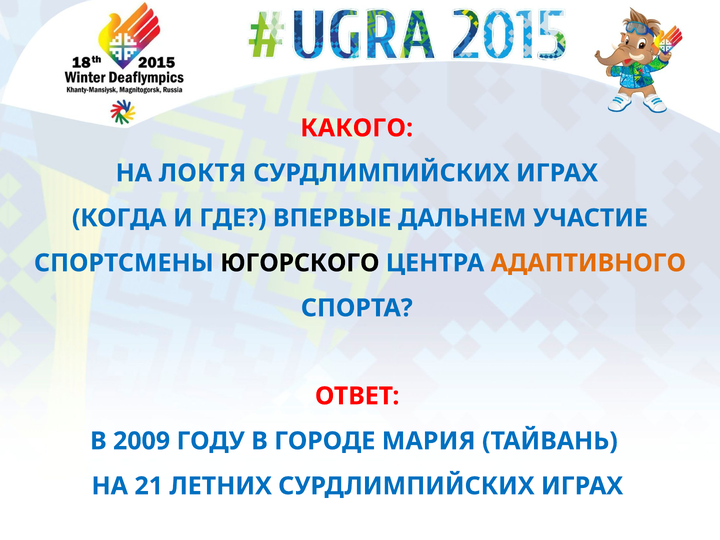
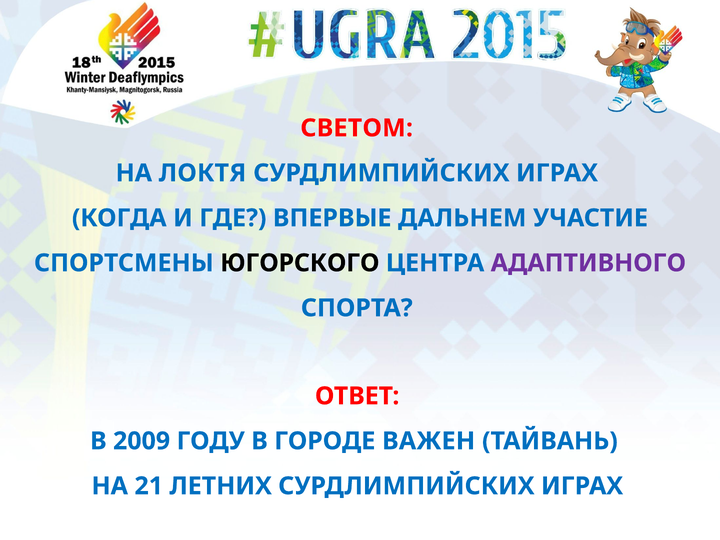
КАКОГО: КАКОГО -> СВЕТОМ (357, 128)
АДАПТИВНОГО colour: orange -> purple (588, 263)
МАРИЯ: МАРИЯ -> ВАЖЕН (429, 441)
